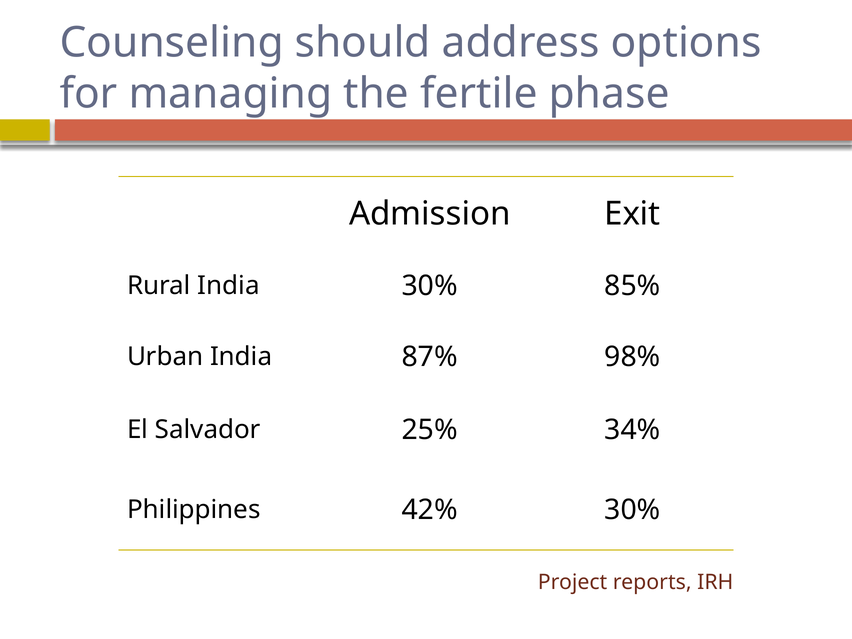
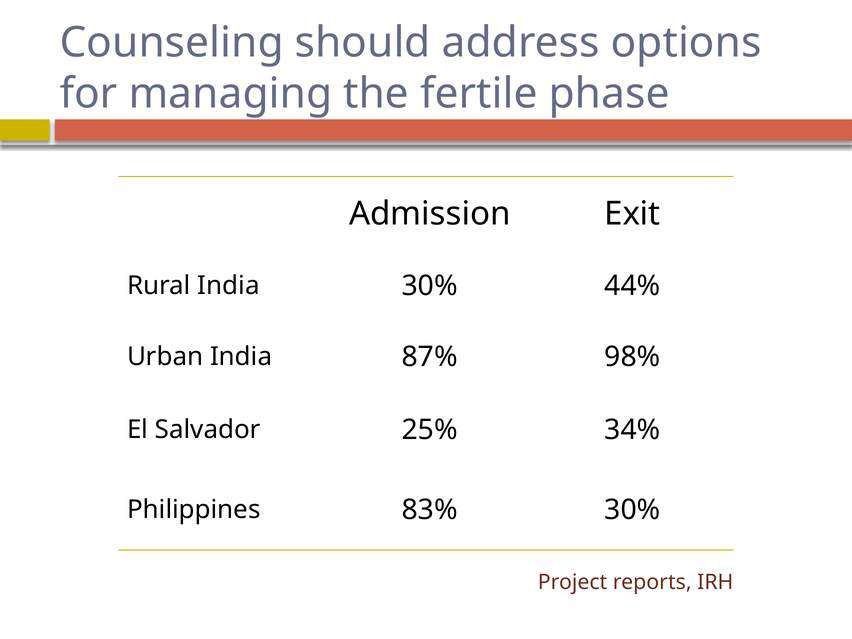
85%: 85% -> 44% (632, 286)
42%: 42% -> 83% (430, 510)
